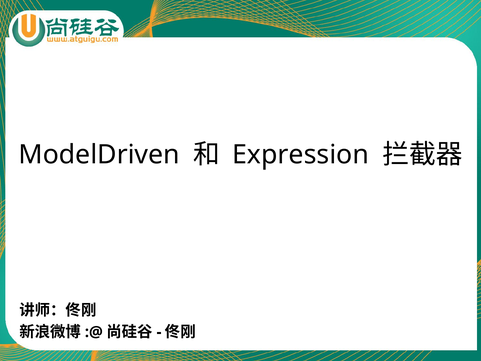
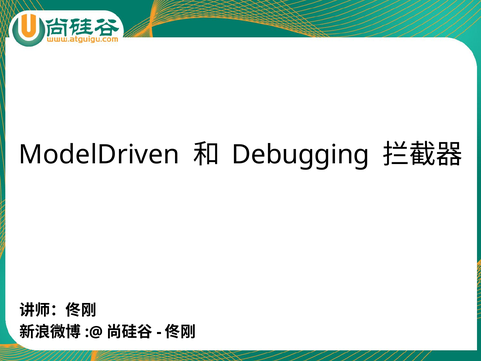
Expression: Expression -> Debugging (301, 154)
